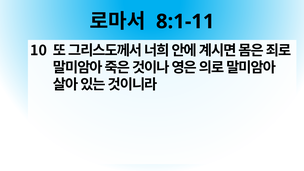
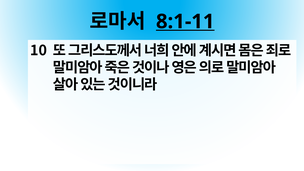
8:1-11 underline: none -> present (185, 22)
